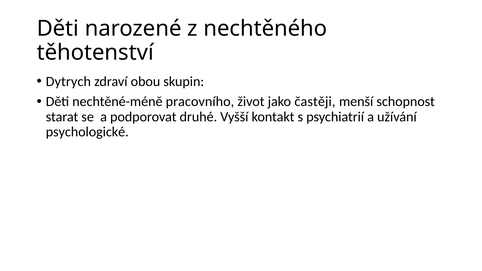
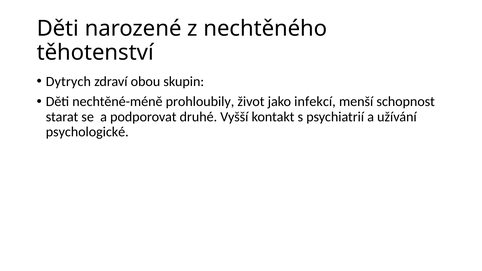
pracovního: pracovního -> prohloubily (200, 102)
častěji: častěji -> infekcí (315, 102)
